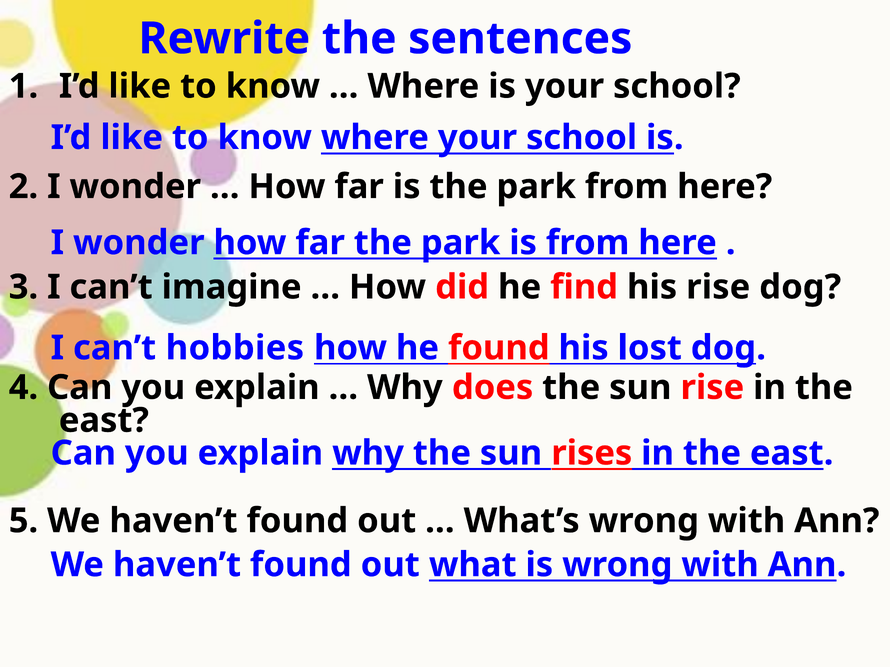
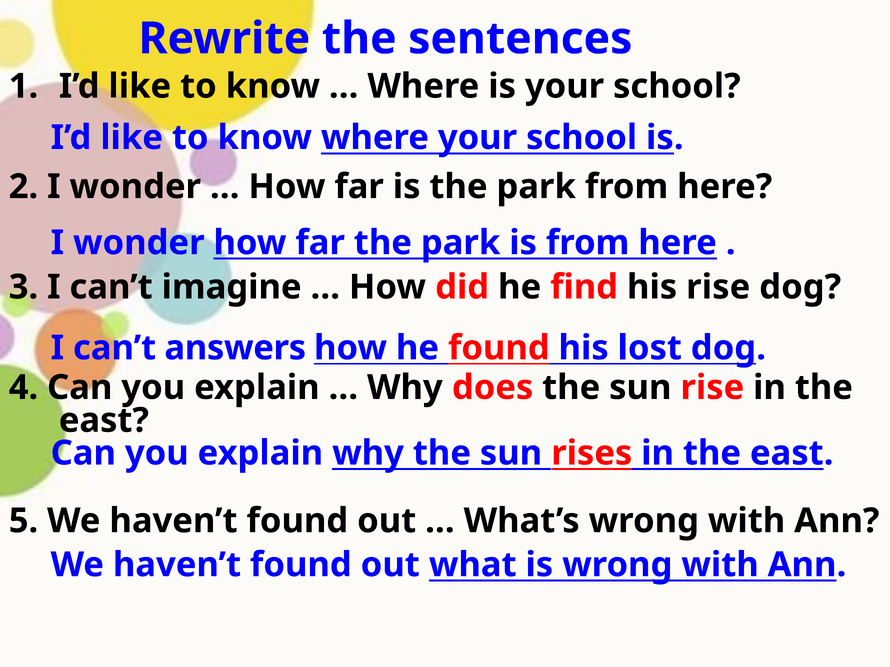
hobbies: hobbies -> answers (235, 348)
